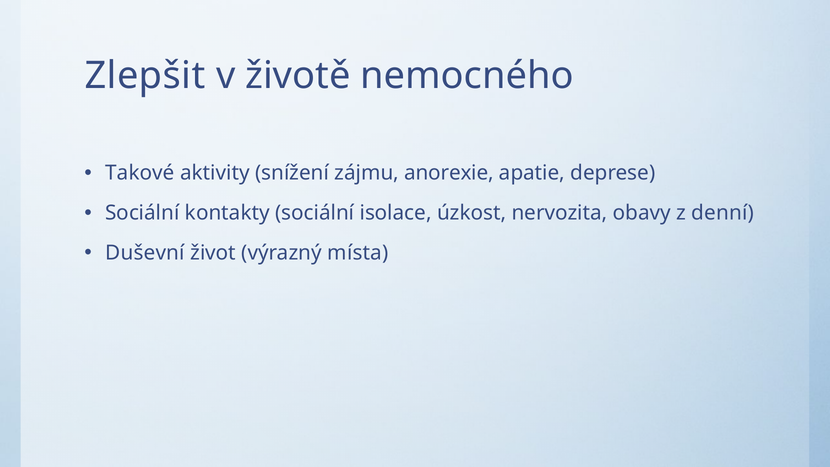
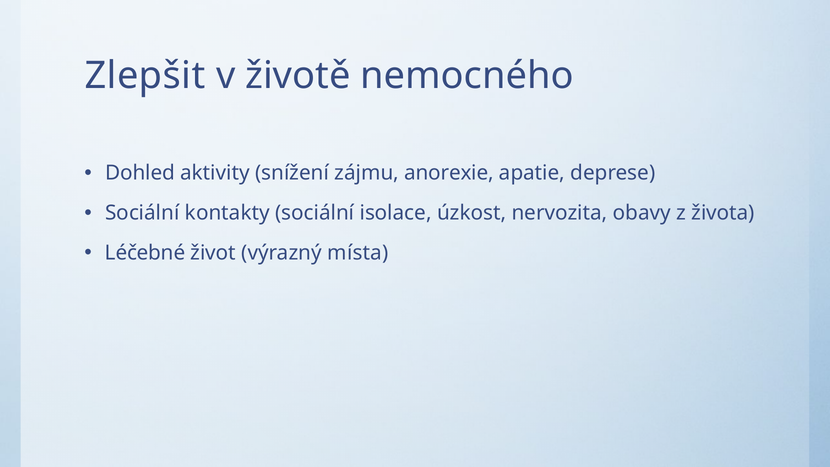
Takové: Takové -> Dohled (140, 173)
denní: denní -> života (723, 213)
Duševní: Duševní -> Léčebné (145, 253)
